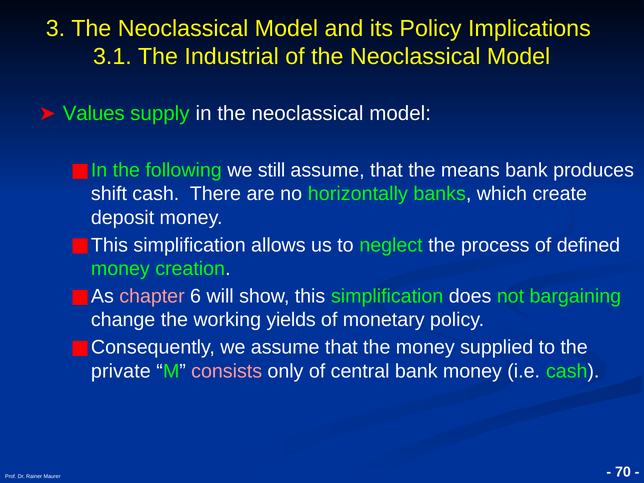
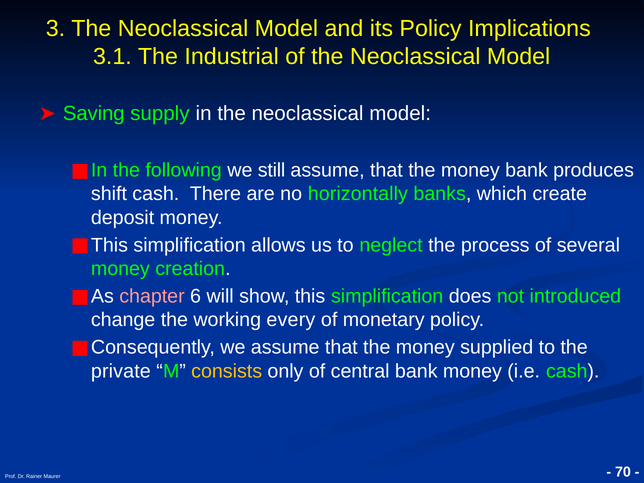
Values: Values -> Saving (94, 114)
means: means -> money (470, 170)
defined: defined -> several (588, 245)
bargaining: bargaining -> introduced (575, 296)
yields: yields -> every (291, 320)
consists colour: pink -> yellow (227, 371)
